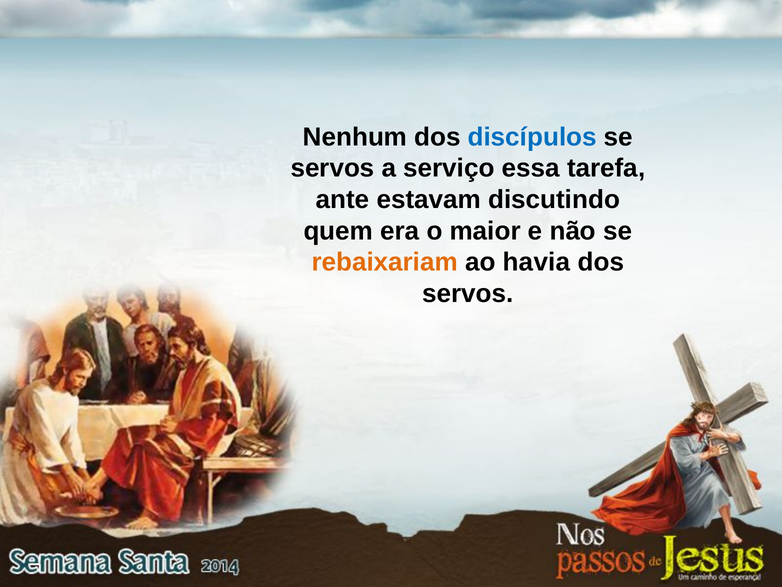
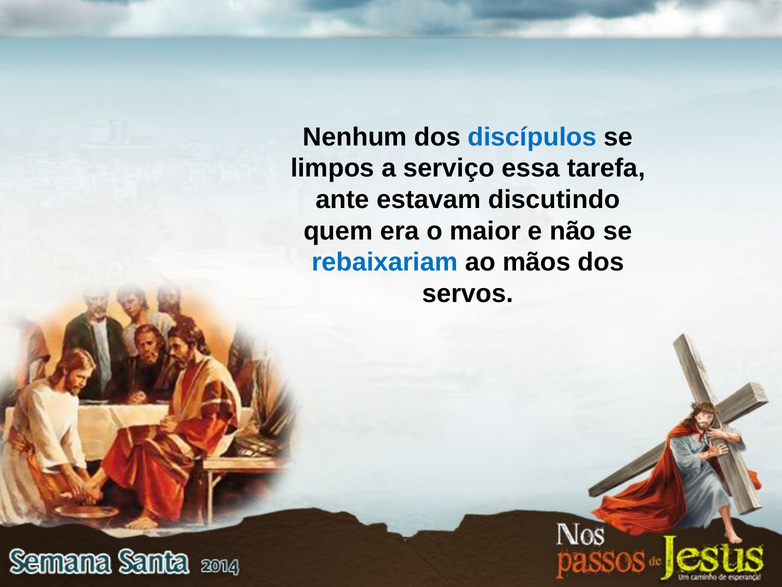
servos: servos -> limpos (333, 168)
rebaixariam colour: orange -> blue (385, 262)
havia: havia -> mãos (537, 262)
